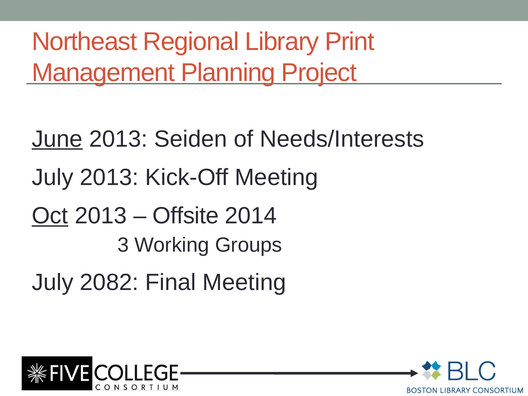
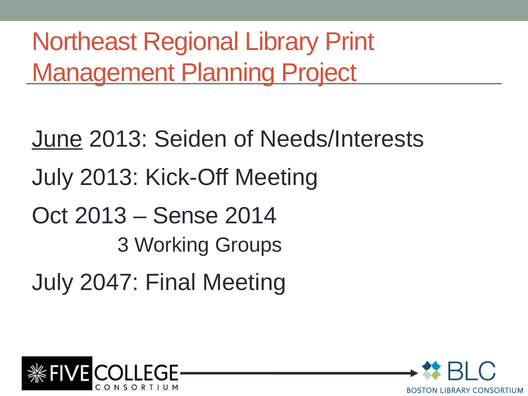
Oct underline: present -> none (50, 216)
Offsite: Offsite -> Sense (186, 216)
2082: 2082 -> 2047 (109, 282)
